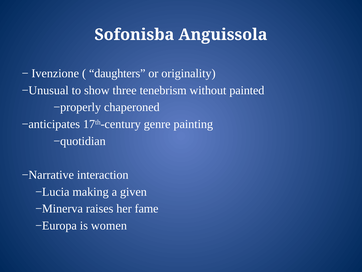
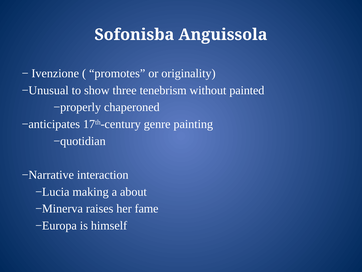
daughters: daughters -> promotes (117, 73)
given: given -> about (133, 191)
women: women -> himself (109, 225)
